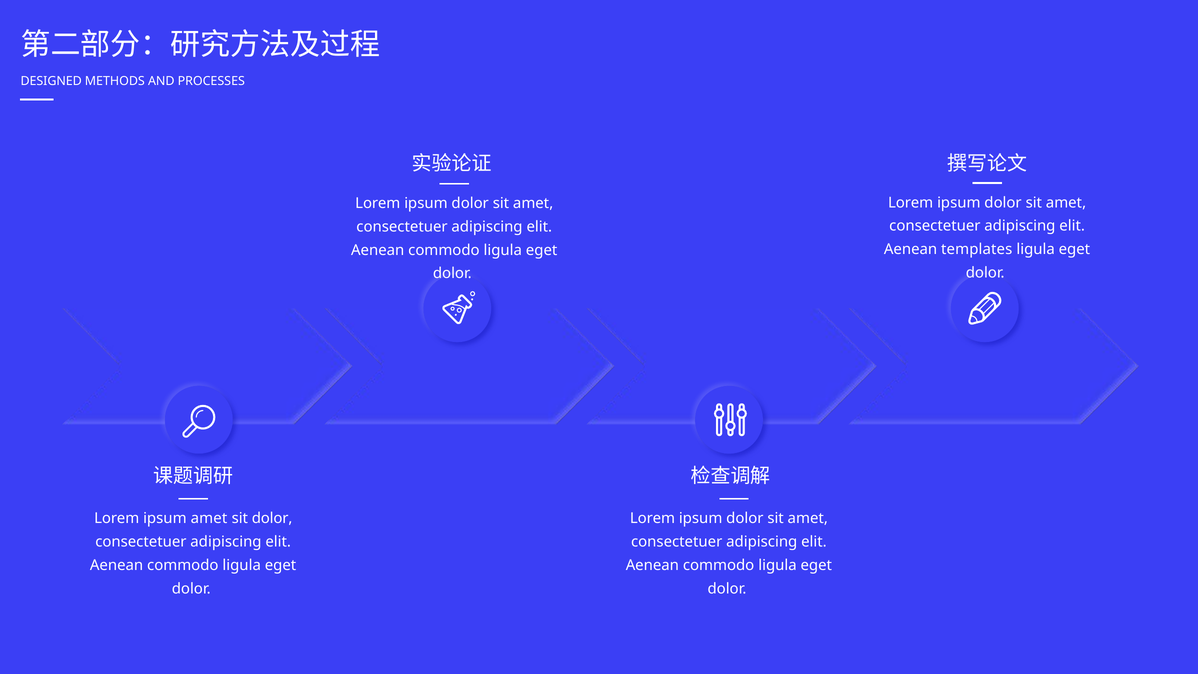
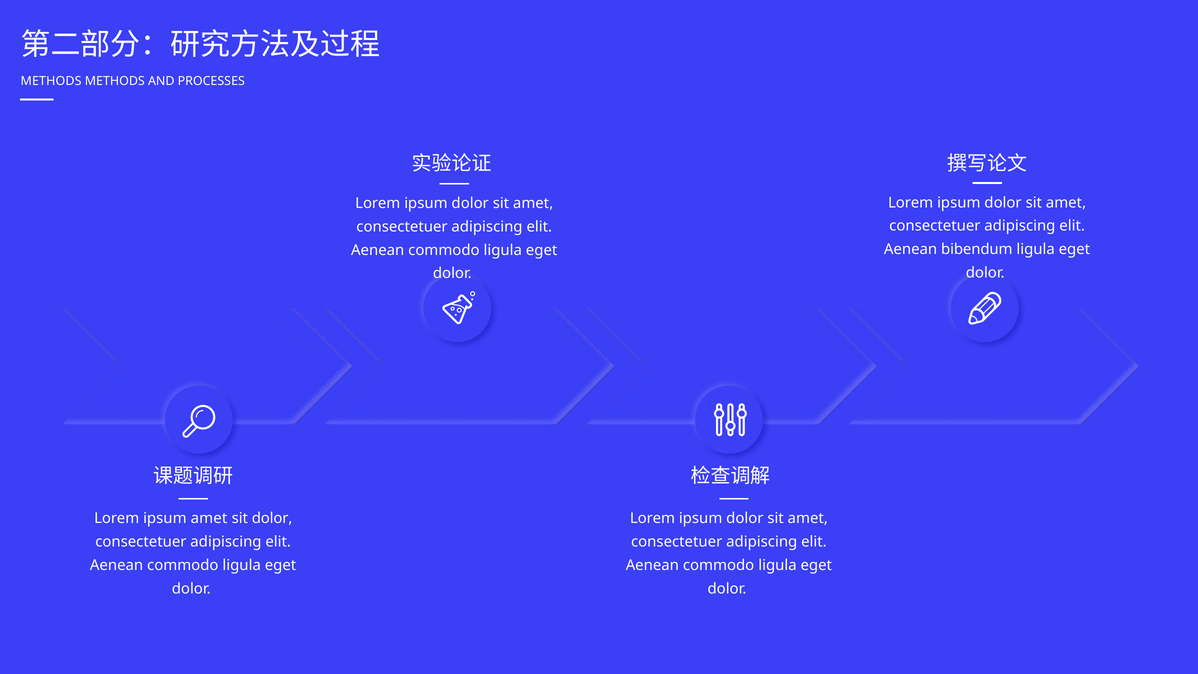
DESIGNED: DESIGNED -> METHODS (51, 81)
templates: templates -> bibendum (977, 249)
